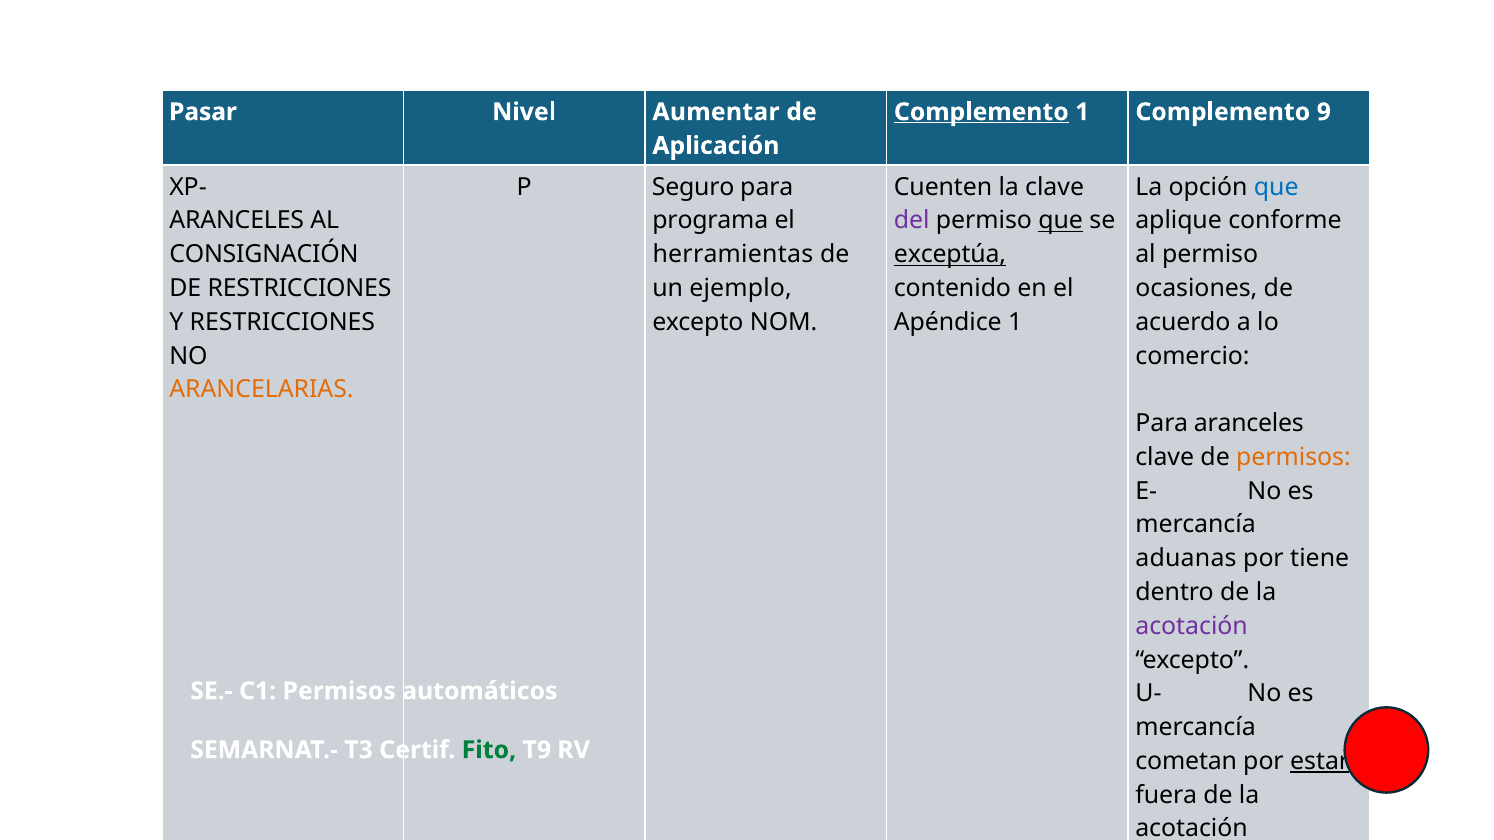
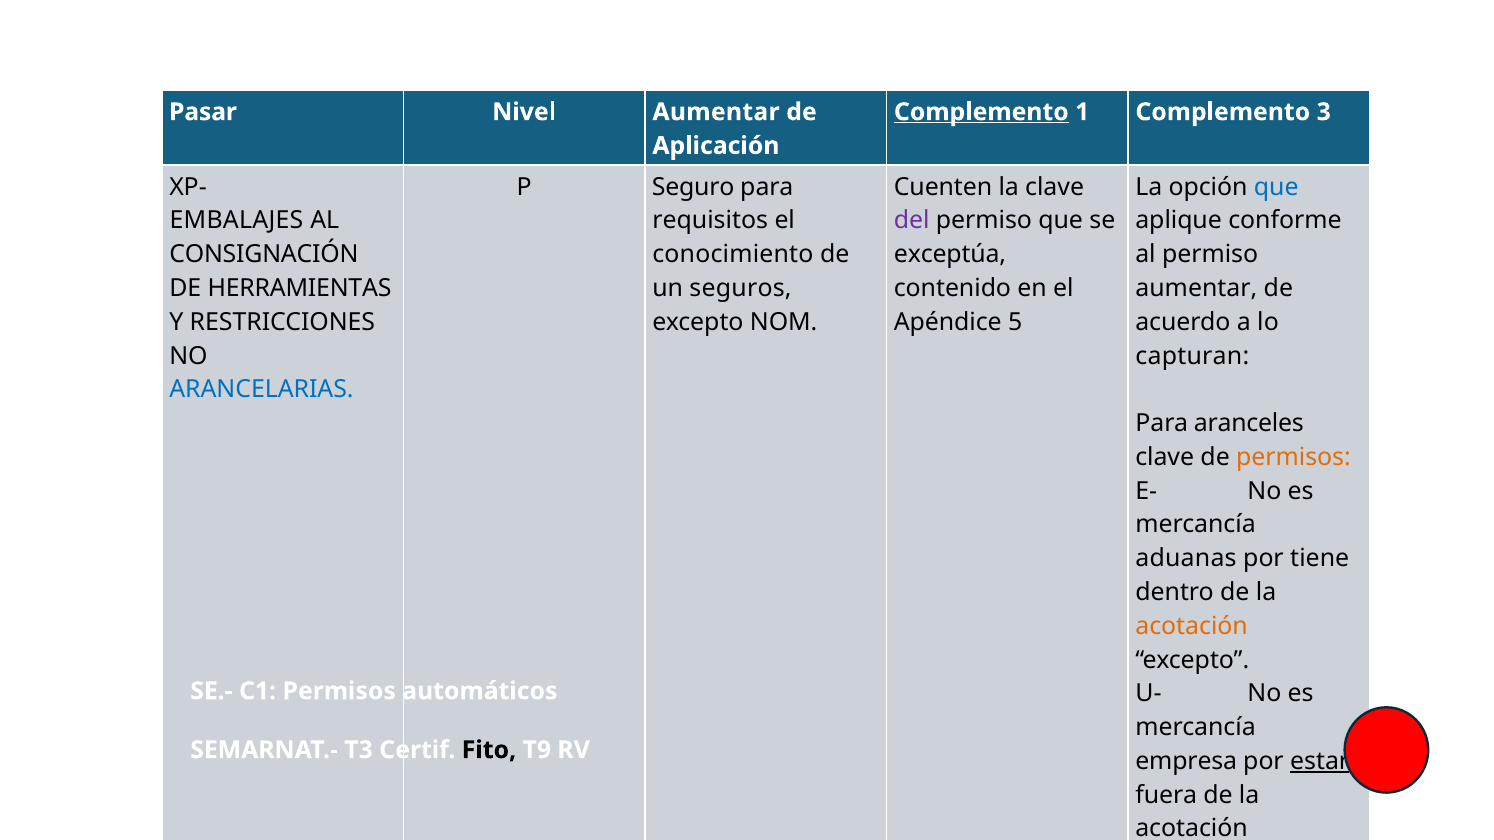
9: 9 -> 3 (1324, 112)
ARANCELES: ARANCELES -> EMBALAJES (236, 221)
programa: programa -> requisitos (710, 221)
que underline: present -> none (1061, 221)
herramientas: herramientas -> conocimiento (733, 255)
exceptúa underline: present -> none (950, 255)
DE RESTRICCIONES: RESTRICCIONES -> HERRAMIENTAS (300, 288)
ejemplo: ejemplo -> seguros (741, 288)
ocasiones: ocasiones -> aumentar (1196, 288)
Apéndice 1: 1 -> 5 (1015, 322)
comercio: comercio -> capturan (1192, 356)
ARANCELARIAS colour: orange -> blue (261, 390)
acotación colour: purple -> orange (1192, 626)
Fito colour: green -> black (489, 750)
cometan: cometan -> empresa (1186, 762)
